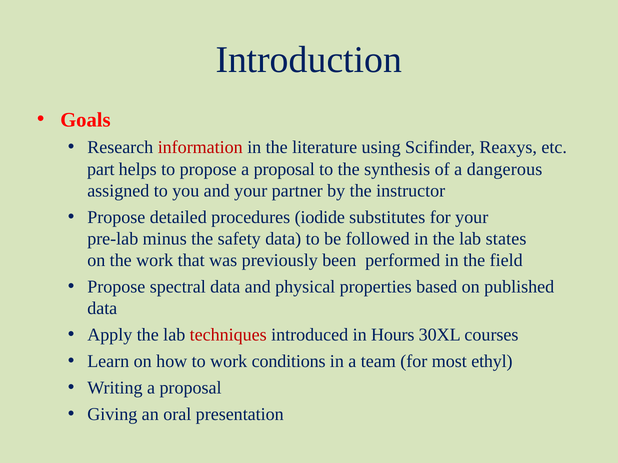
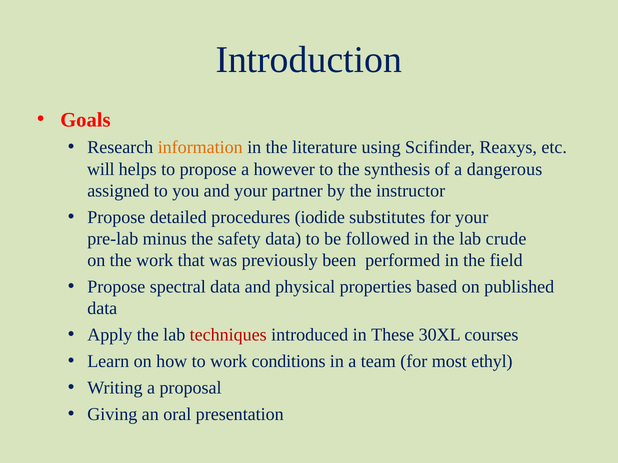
information colour: red -> orange (200, 148)
part: part -> will (101, 169)
propose a proposal: proposal -> however (284, 169)
states: states -> crude (506, 239)
Hours: Hours -> These (393, 335)
